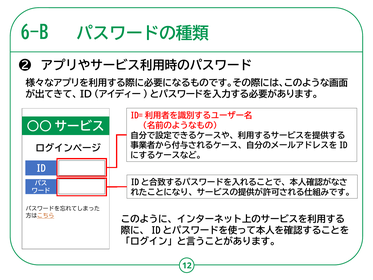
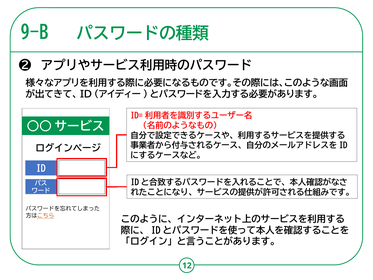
6-B: 6-B -> 9-B (35, 32)
